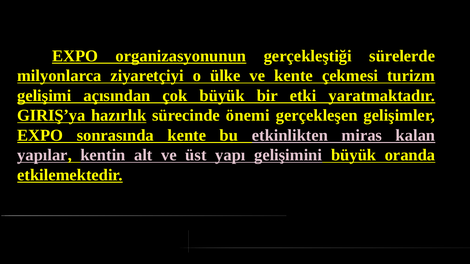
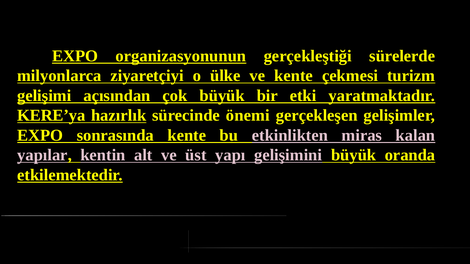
GIRIŞ’ya: GIRIŞ’ya -> KERE’ya (51, 116)
